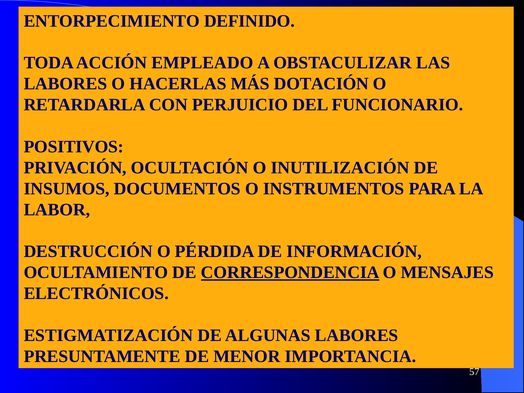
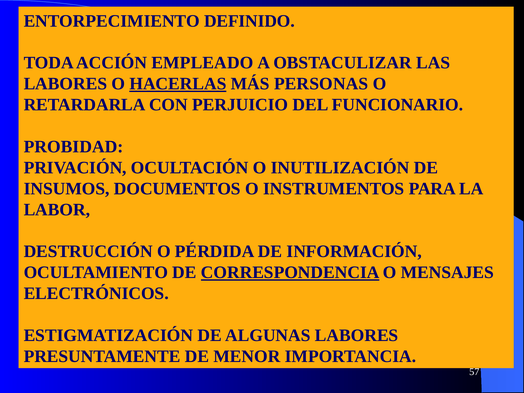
HACERLAS underline: none -> present (178, 84)
DOTACIÓN: DOTACIÓN -> PERSONAS (321, 84)
POSITIVOS: POSITIVOS -> PROBIDAD (74, 147)
